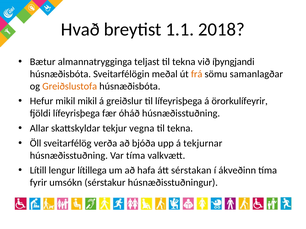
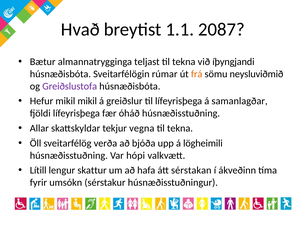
2018: 2018 -> 2087 (221, 30)
meðal: meðal -> rúmar (165, 74)
samanlagðar: samanlagðar -> neysluviðmið (256, 74)
Greiðslustofa colour: orange -> purple (70, 86)
örorkulífeyrir: örorkulífeyrir -> samanlagðar (240, 101)
tekjurnar: tekjurnar -> lögheimili (203, 144)
Var tíma: tíma -> hópi (136, 156)
lítillega: lítillega -> skattur (92, 171)
